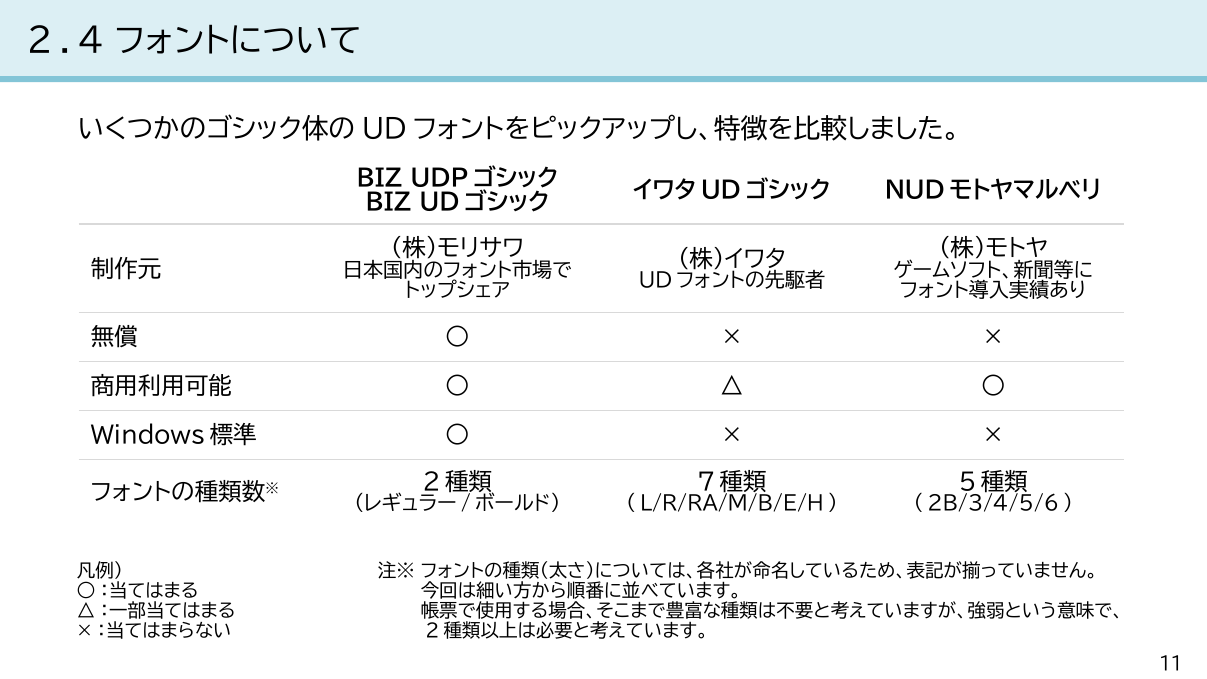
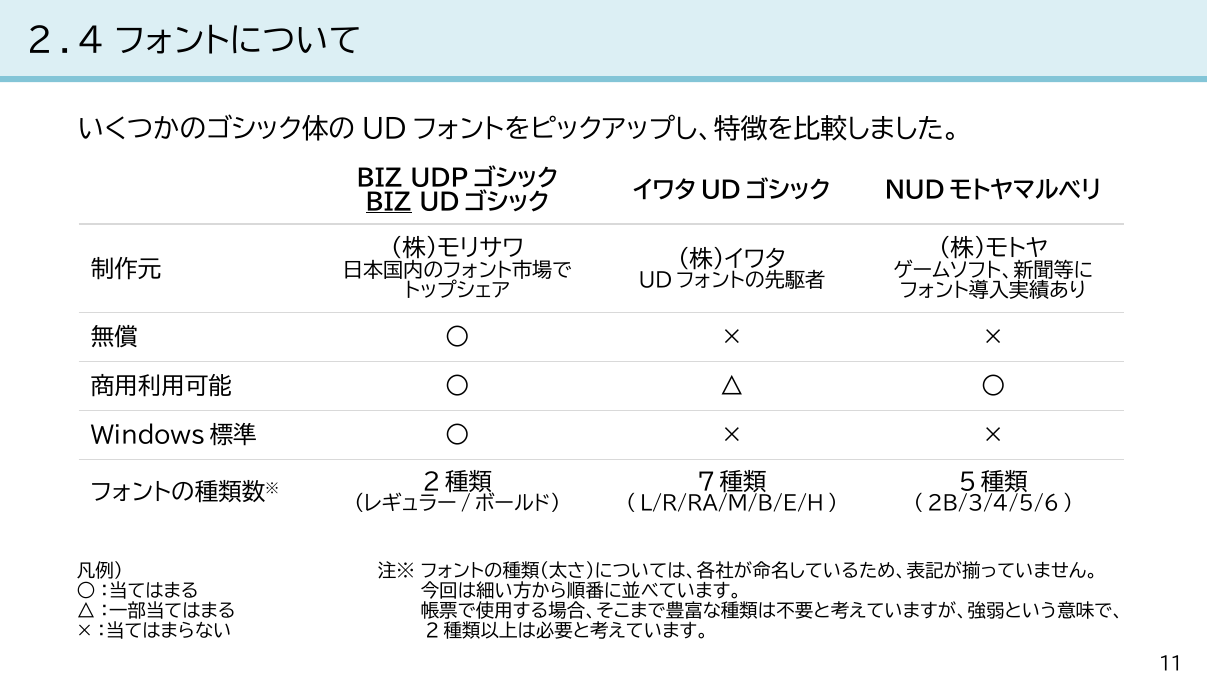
BIZ underline: none -> present (389, 203)
